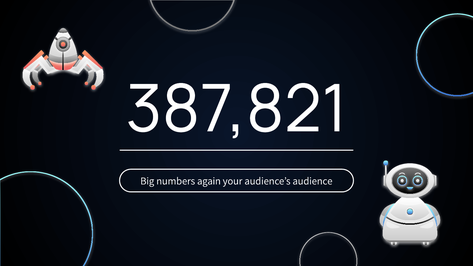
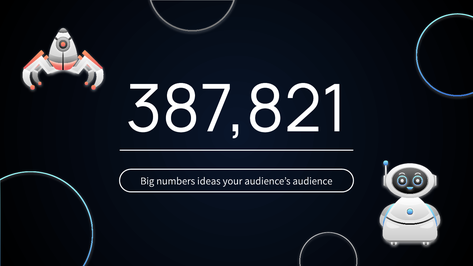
again: again -> ideas (209, 181)
